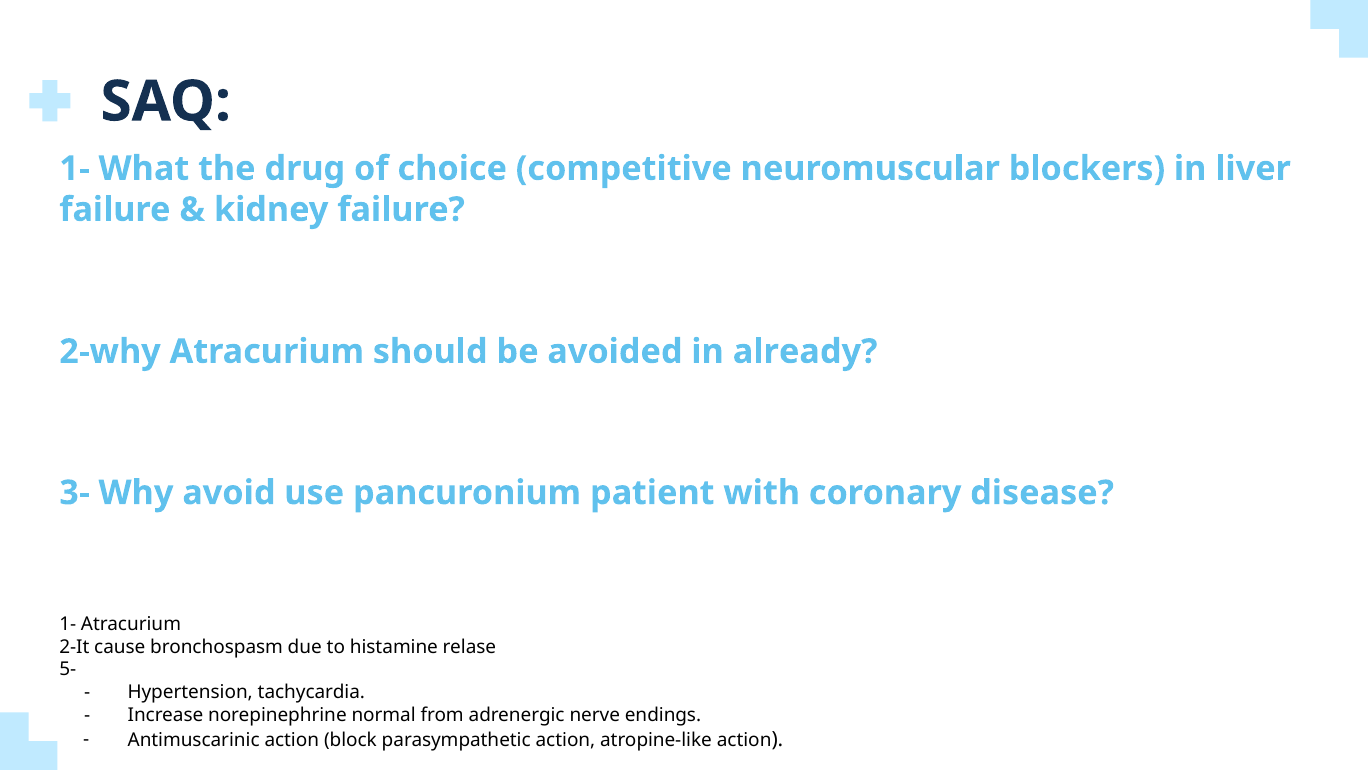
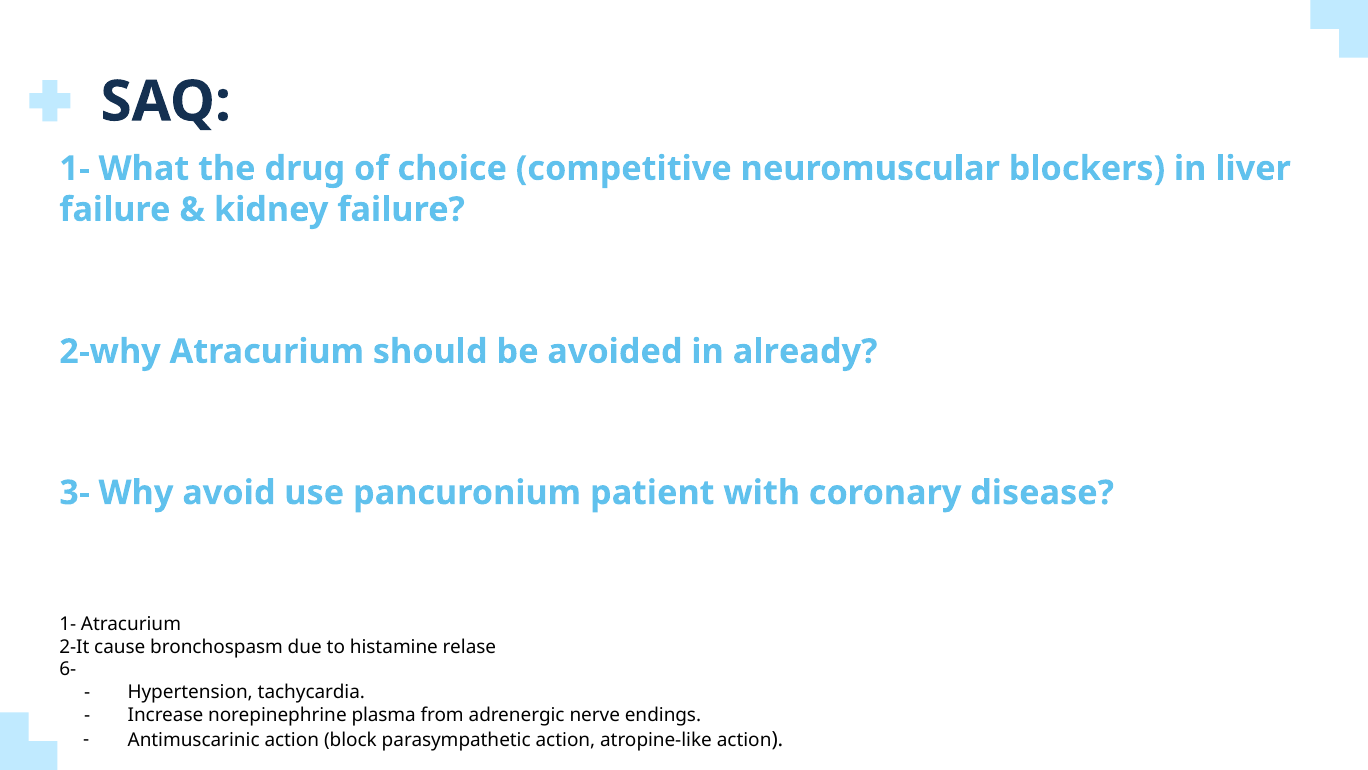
5-: 5- -> 6- (68, 669)
normal: normal -> plasma (384, 715)
